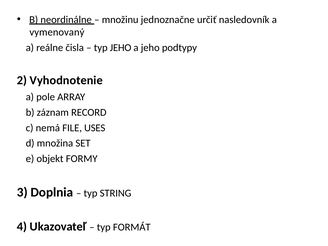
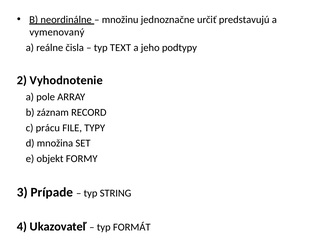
nasledovník: nasledovník -> predstavujú (244, 20)
typ JEHO: JEHO -> TEXT (120, 48)
nemá: nemá -> prácu (48, 128)
USES: USES -> TYPY (95, 128)
Doplnia: Doplnia -> Prípade (52, 192)
